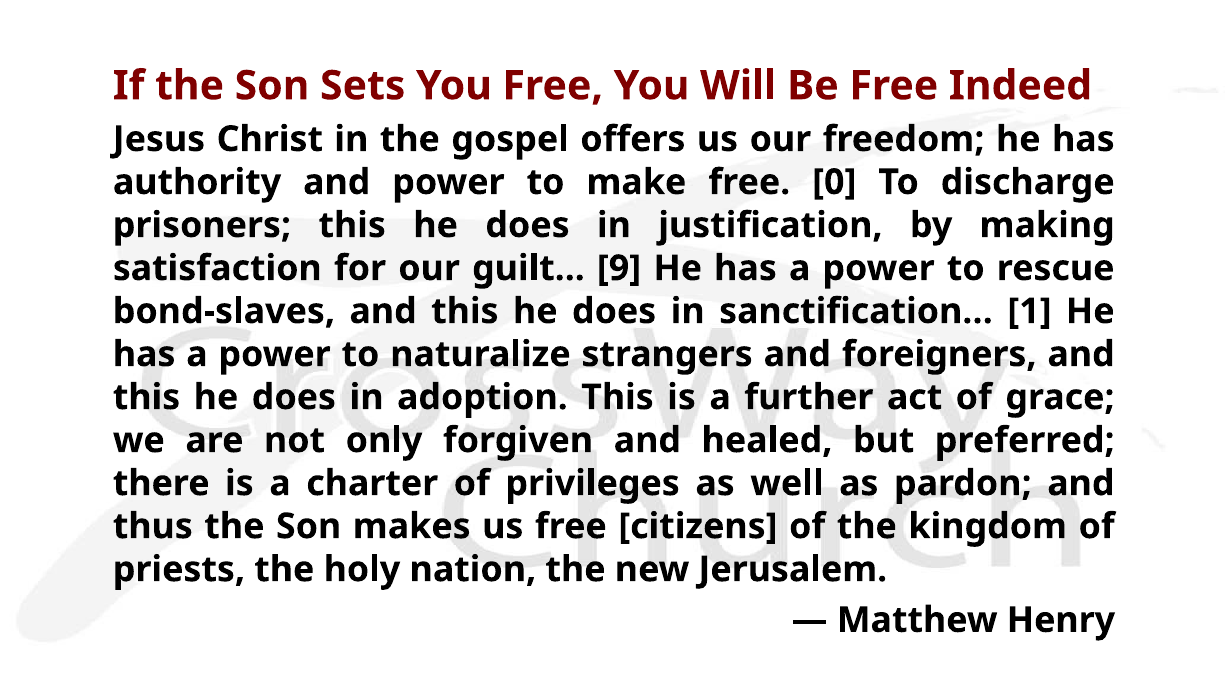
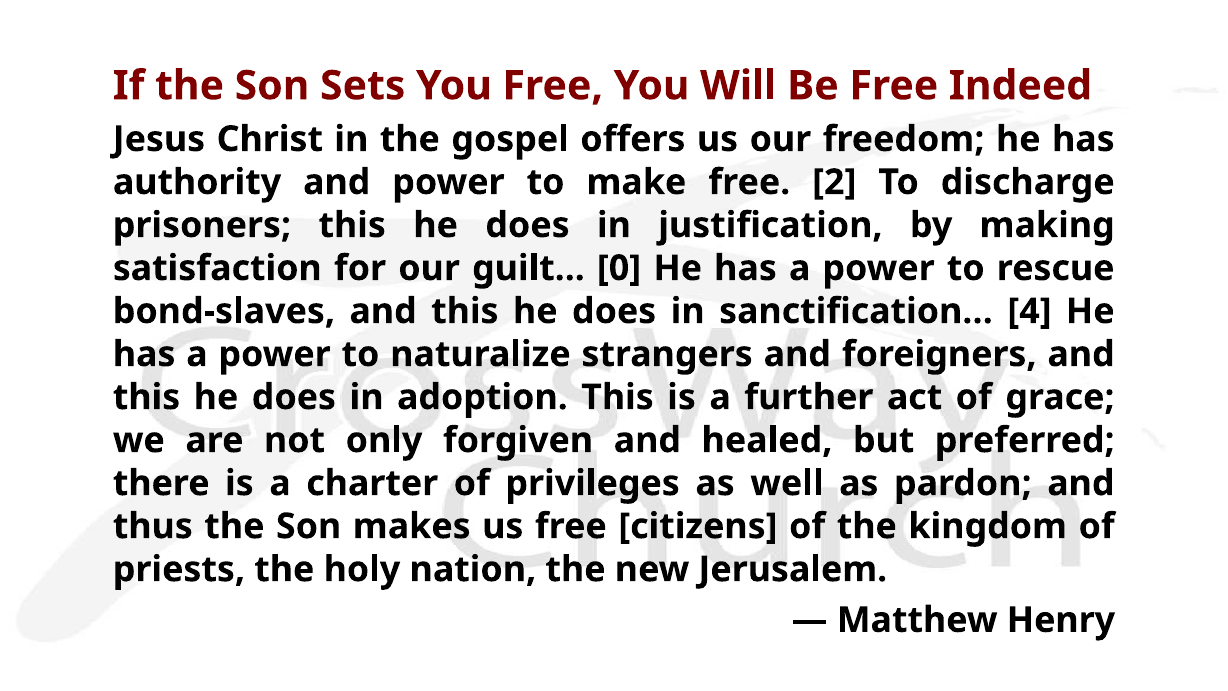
0: 0 -> 2 (834, 182)
9: 9 -> 0 (619, 268)
1: 1 -> 4 (1029, 311)
